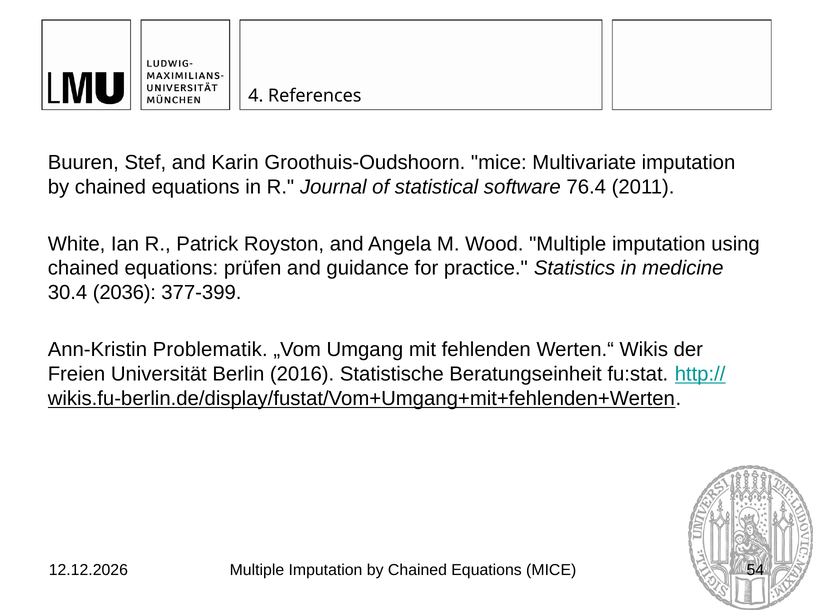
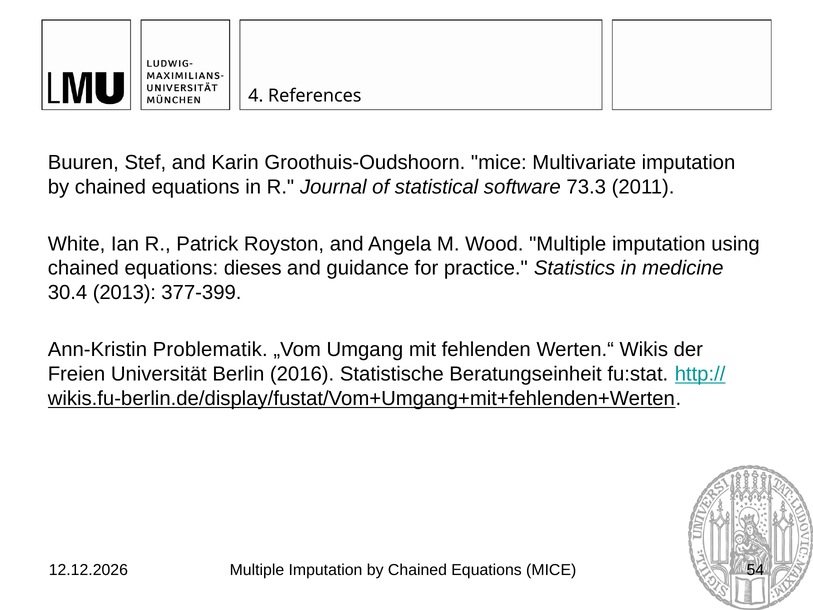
76.4: 76.4 -> 73.3 (586, 187)
prüfen: prüfen -> dieses (253, 268)
2036: 2036 -> 2013 (124, 293)
